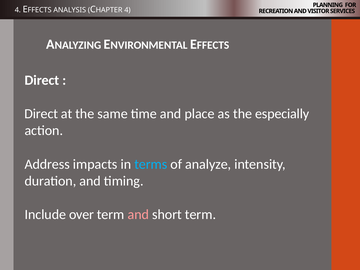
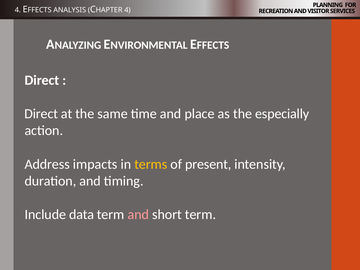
terms colour: light blue -> yellow (151, 164)
analyze: analyze -> present (208, 164)
over: over -> data (82, 215)
